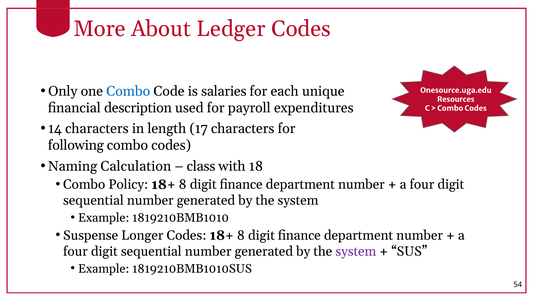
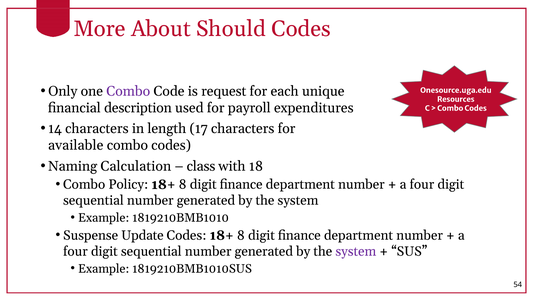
Ledger: Ledger -> Should (231, 29)
Combo colour: blue -> purple (128, 91)
salaries: salaries -> request (224, 91)
following: following -> available (76, 145)
Longer: Longer -> Update (142, 235)
